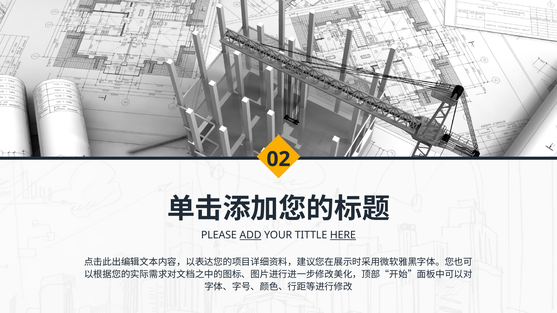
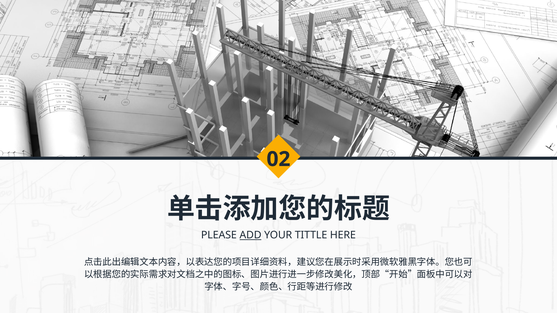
HERE underline: present -> none (343, 235)
